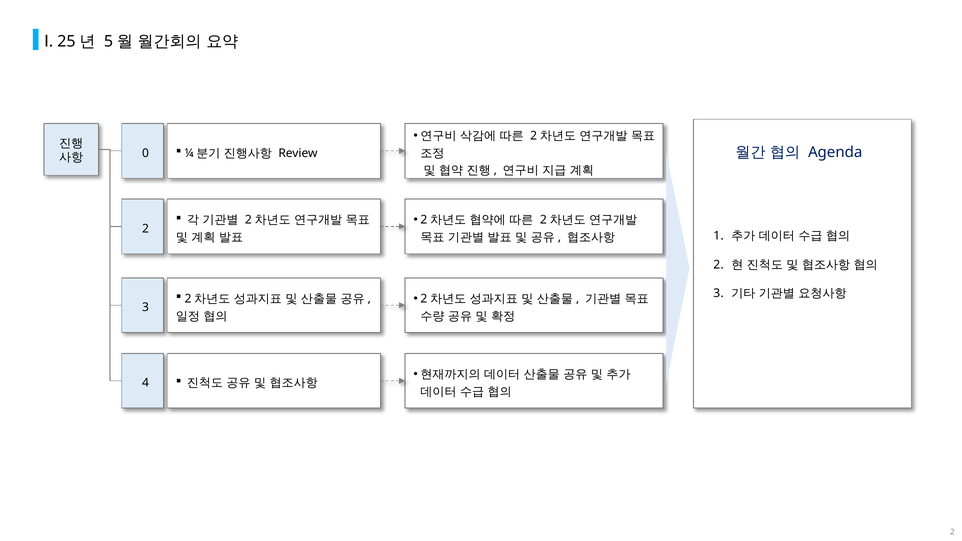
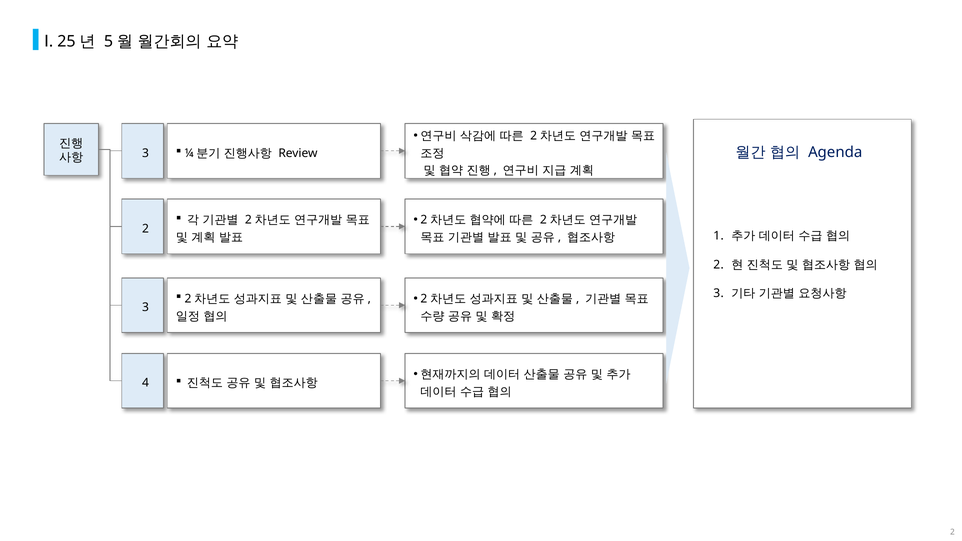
0: 0 -> 3 (145, 153)
